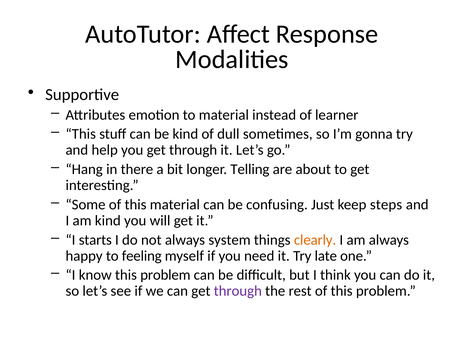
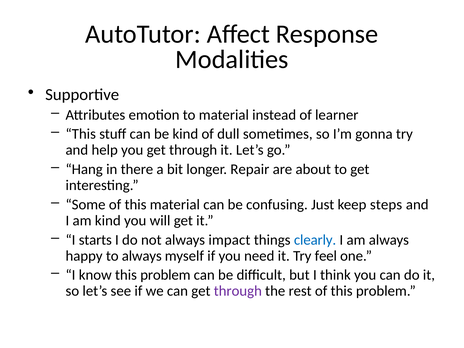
Telling: Telling -> Repair (250, 169)
system: system -> impact (229, 240)
clearly colour: orange -> blue (315, 240)
to feeling: feeling -> always (142, 256)
late: late -> feel (326, 256)
